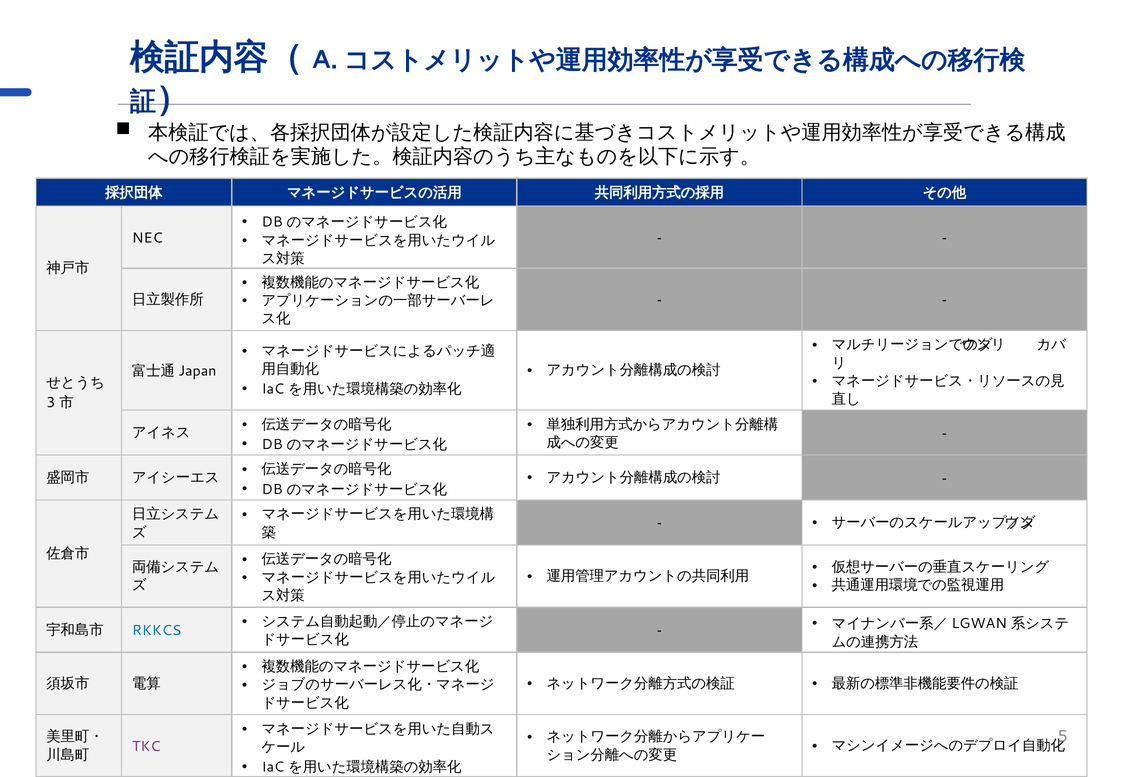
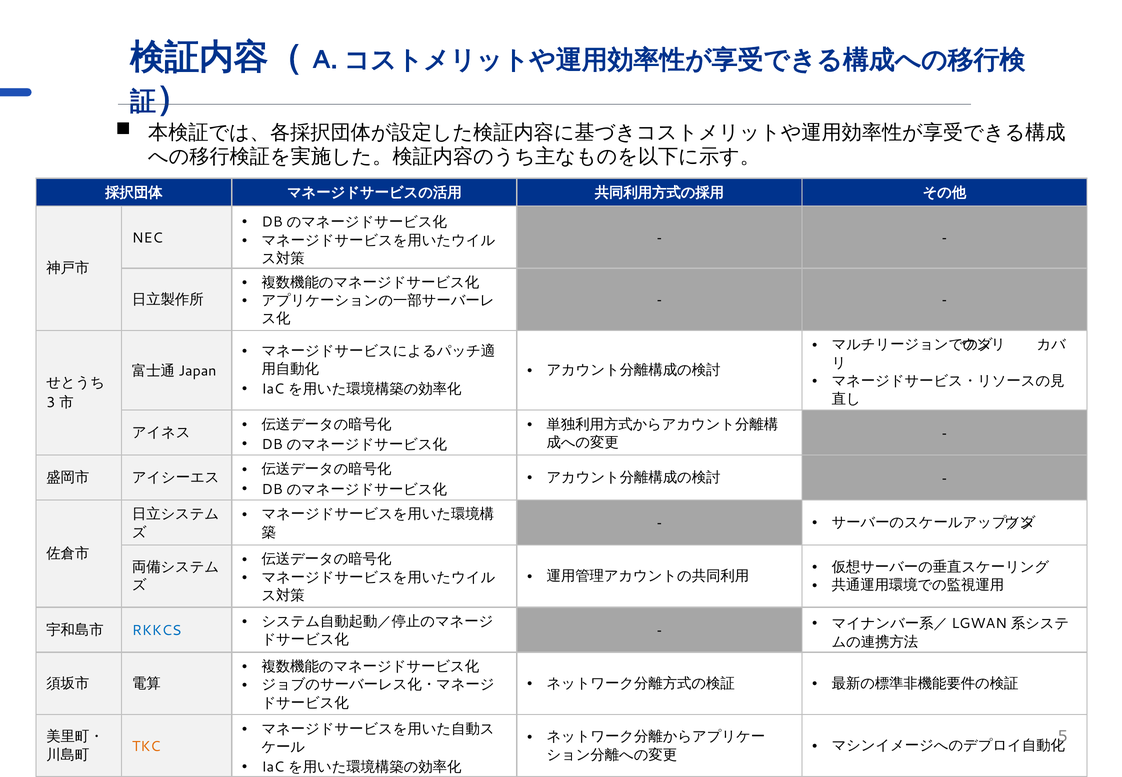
TKC colour: purple -> orange (146, 746)
